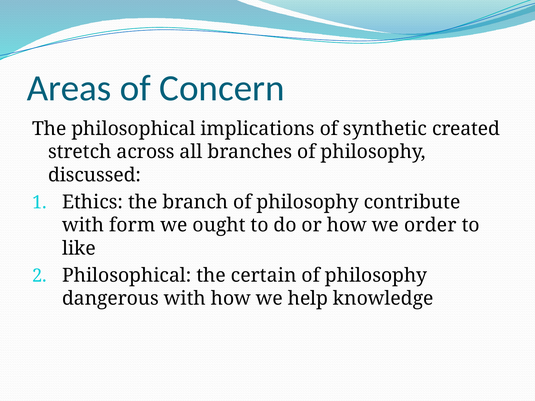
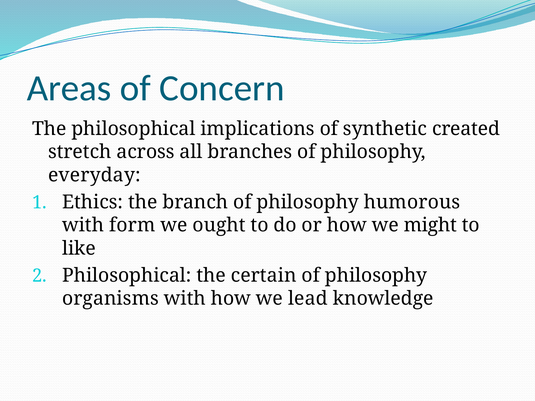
discussed: discussed -> everyday (94, 175)
contribute: contribute -> humorous (412, 202)
order: order -> might (430, 225)
dangerous: dangerous -> organisms (110, 299)
help: help -> lead (308, 299)
